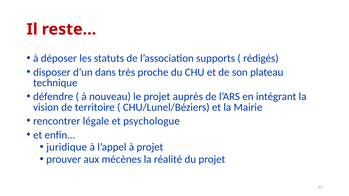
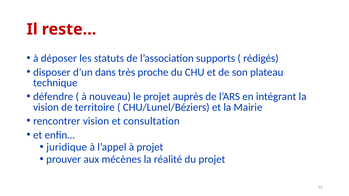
rencontrer légale: légale -> vision (96, 121)
psychologue: psychologue -> consultation (152, 121)
